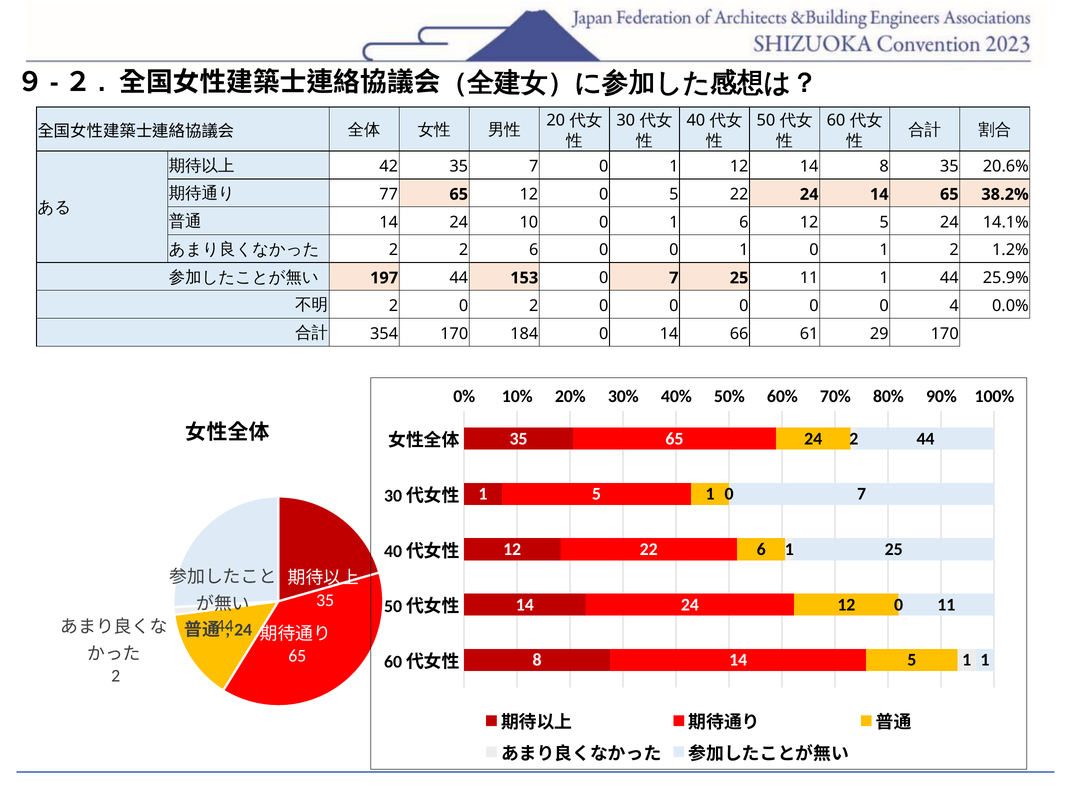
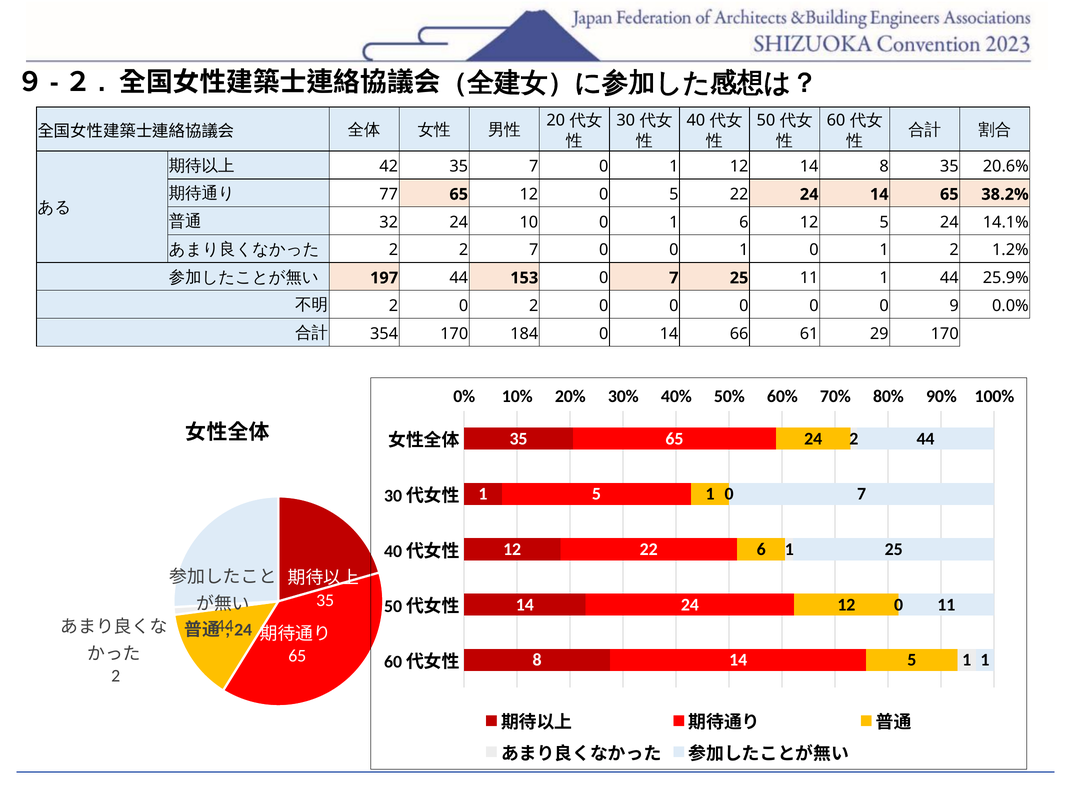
14: 14 -> 32 (389, 222)
2 6: 6 -> 7 (534, 250)
4: 4 -> 9 (954, 306)
